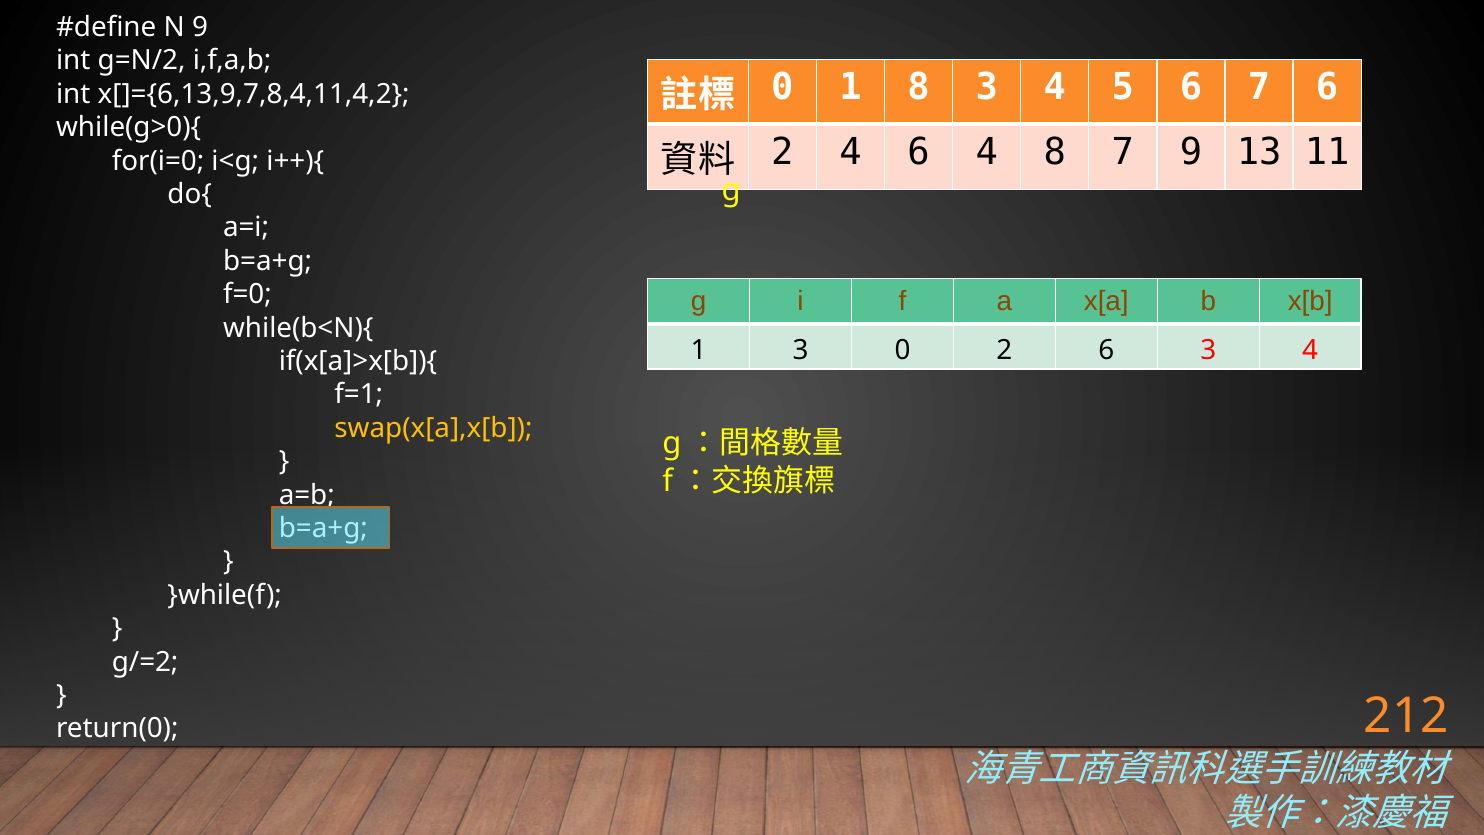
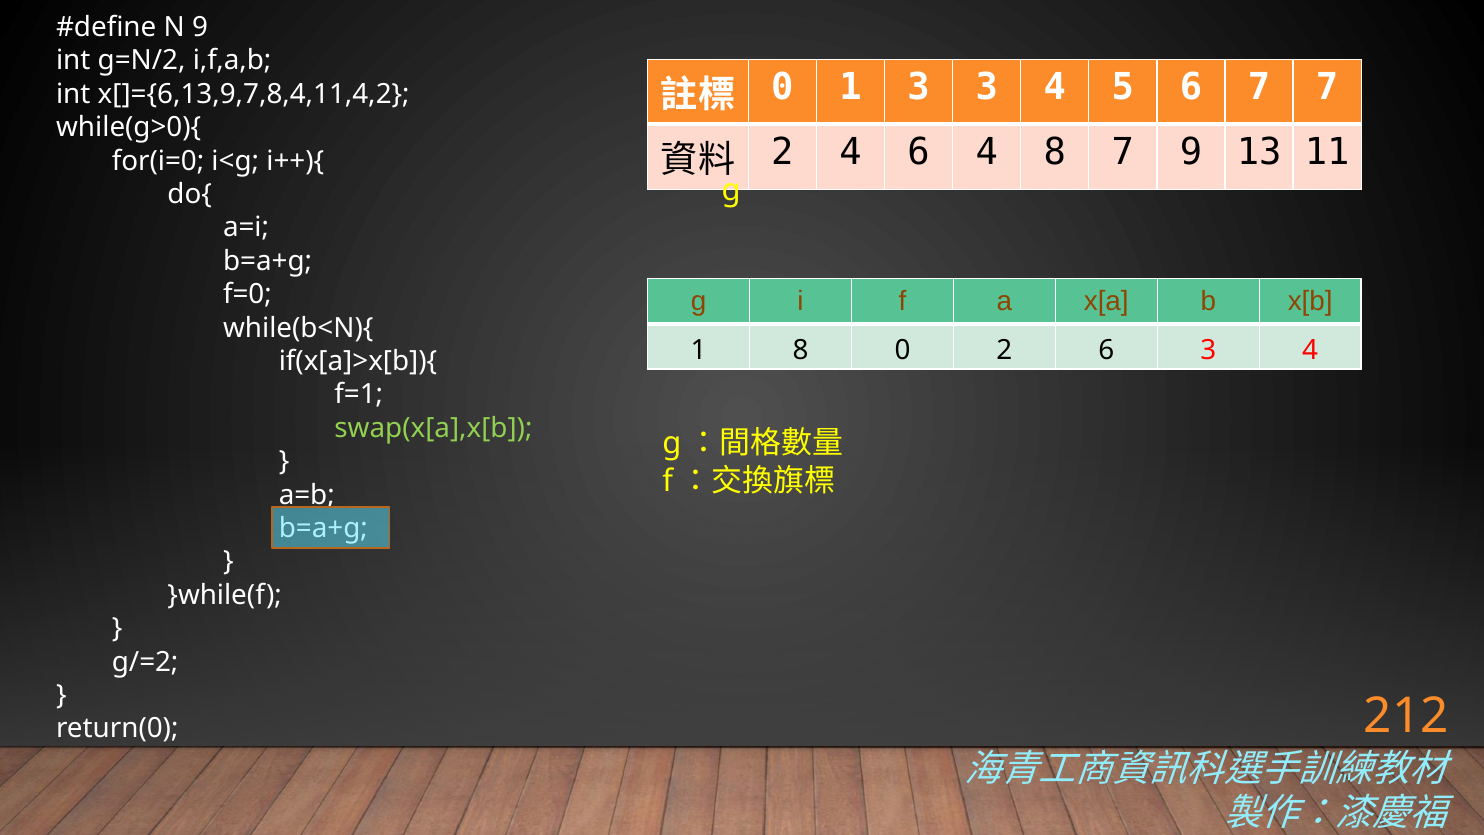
1 8: 8 -> 3 (919, 87)
7 6: 6 -> 7 (1327, 87)
1 3: 3 -> 8 (801, 350)
swap(x[a],x[b colour: yellow -> light green (433, 428)
